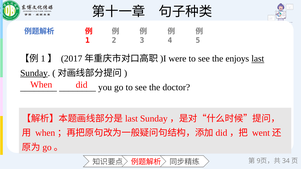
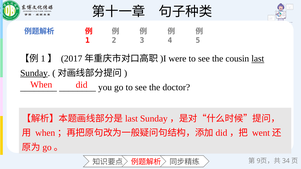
enjoys: enjoys -> cousin (237, 59)
